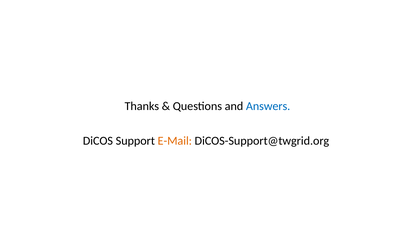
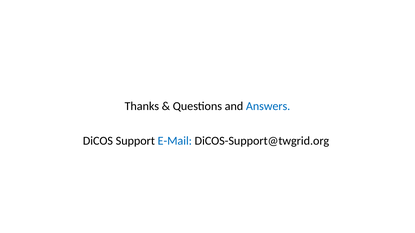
E-Mail colour: orange -> blue (175, 141)
